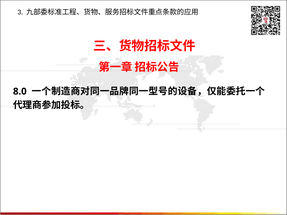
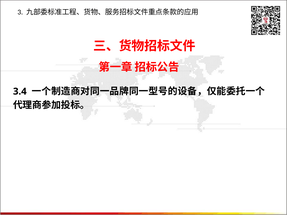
8.0: 8.0 -> 3.4 (20, 92)
